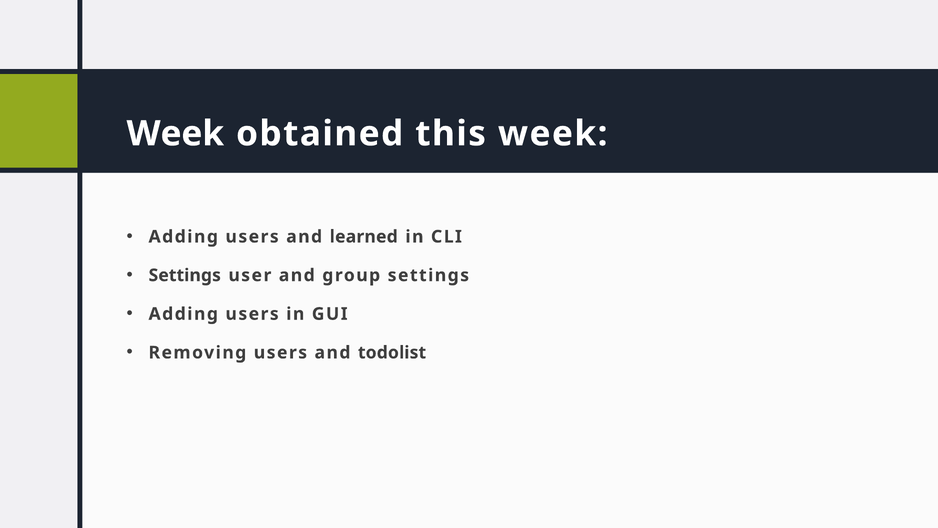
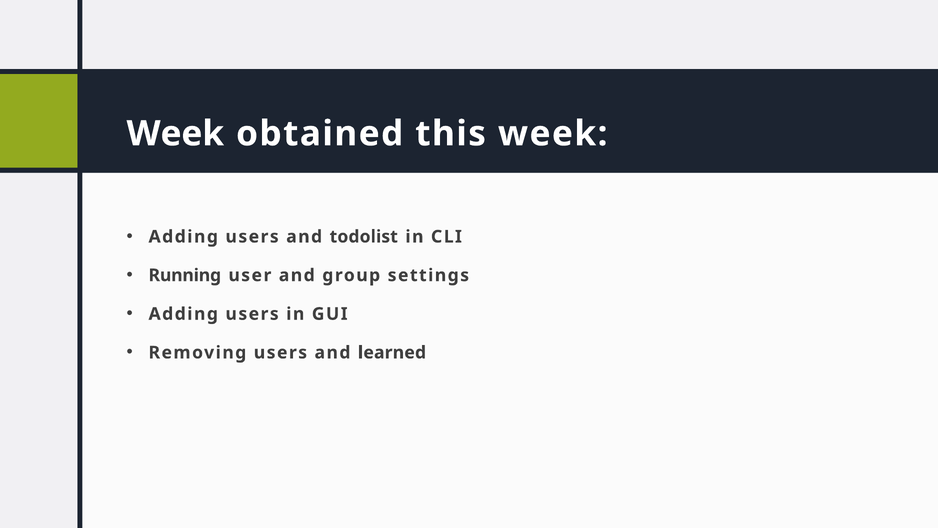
learned: learned -> todolist (364, 237)
Settings: Settings -> Running (185, 275)
todolist: todolist -> learned (392, 352)
